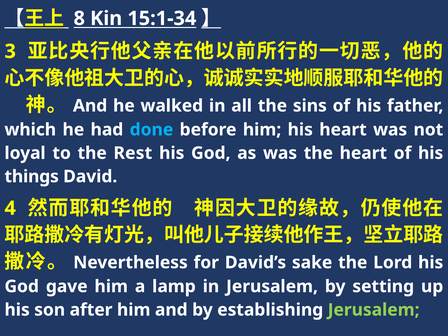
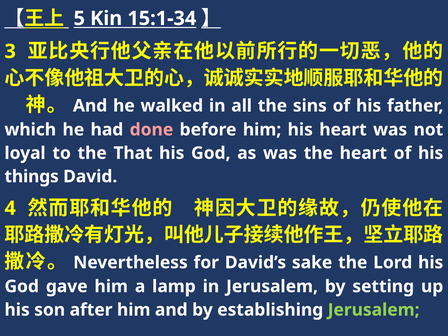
8: 8 -> 5 (79, 18)
done colour: light blue -> pink (151, 130)
Rest: Rest -> That (133, 153)
